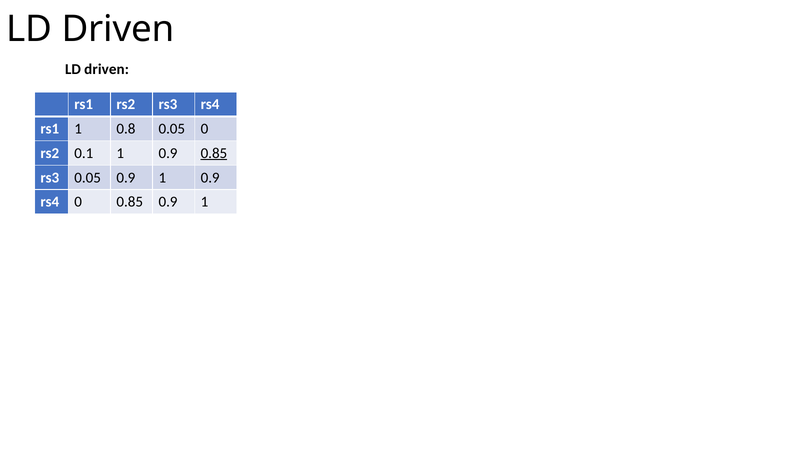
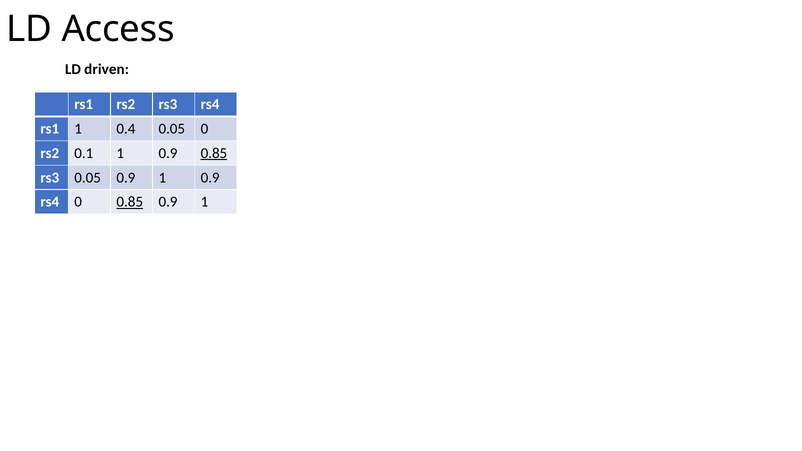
Driven: Driven -> Access (118, 29)
0.8: 0.8 -> 0.4 (126, 129)
0.85 underline: none -> present (130, 202)
